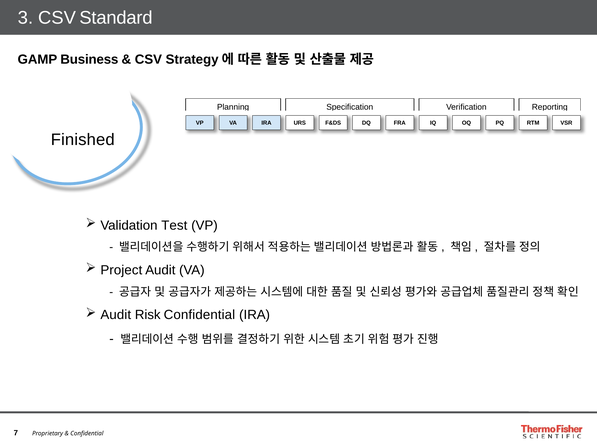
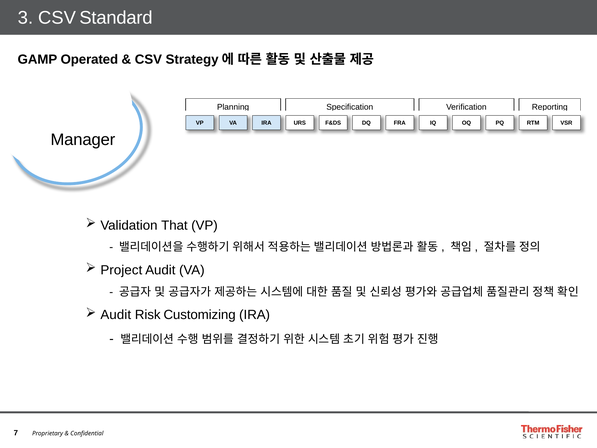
Business: Business -> Operated (89, 59)
Finished: Finished -> Manager (83, 140)
Test: Test -> That (174, 225)
Risk Confidential: Confidential -> Customizing (200, 315)
